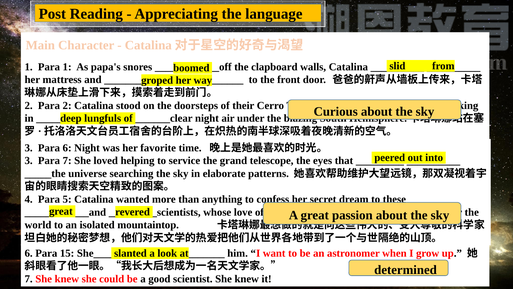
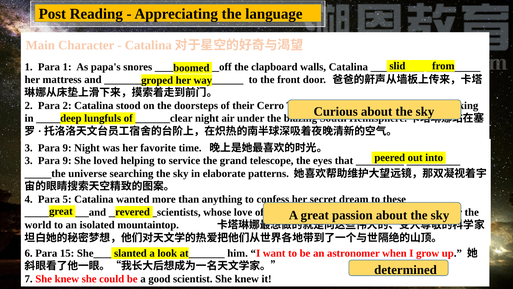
6: 6 -> 9 (67, 148)
7: 7 -> 9 (67, 161)
